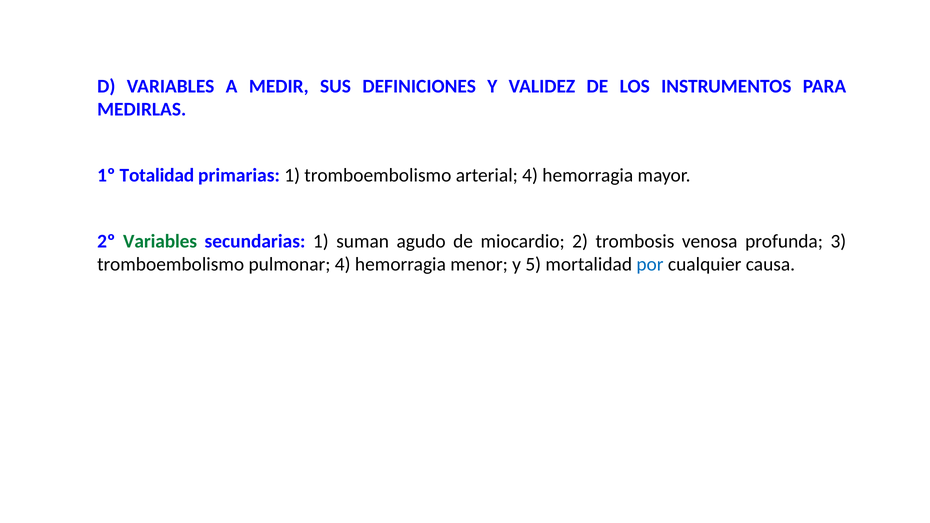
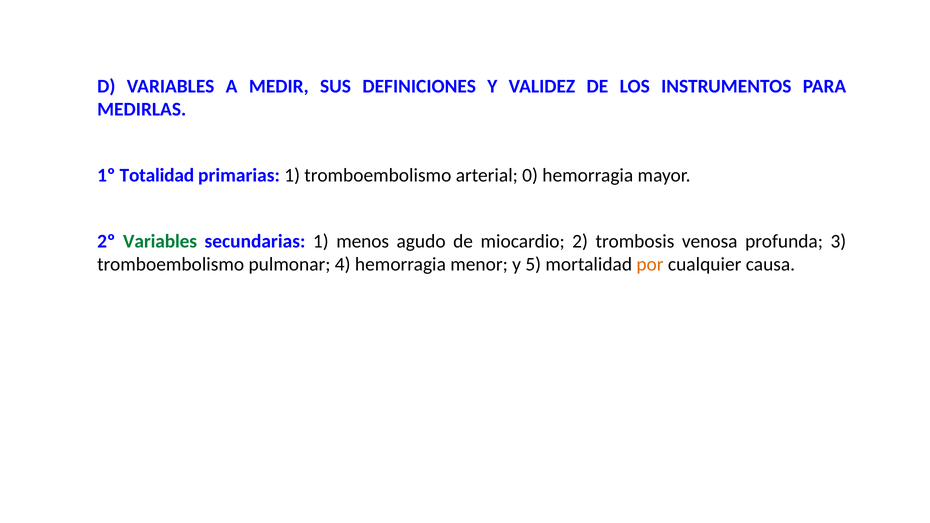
arterial 4: 4 -> 0 (530, 175)
suman: suman -> menos (363, 241)
por colour: blue -> orange (650, 264)
